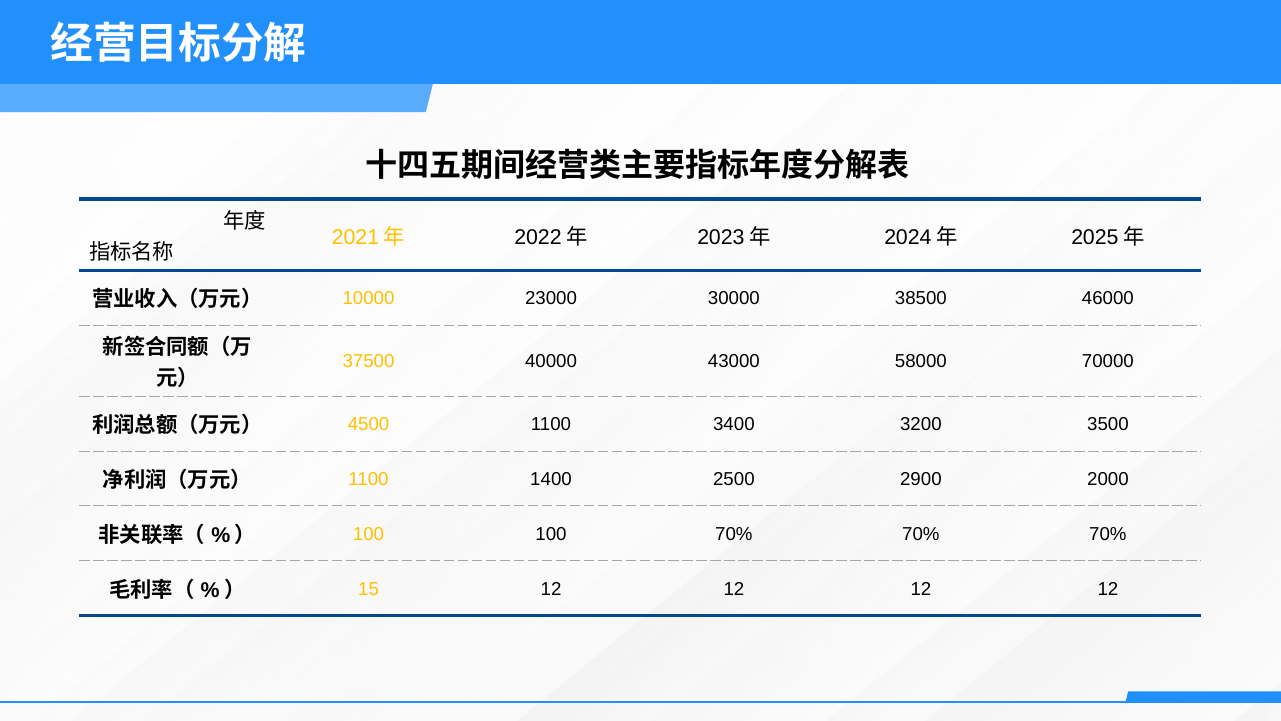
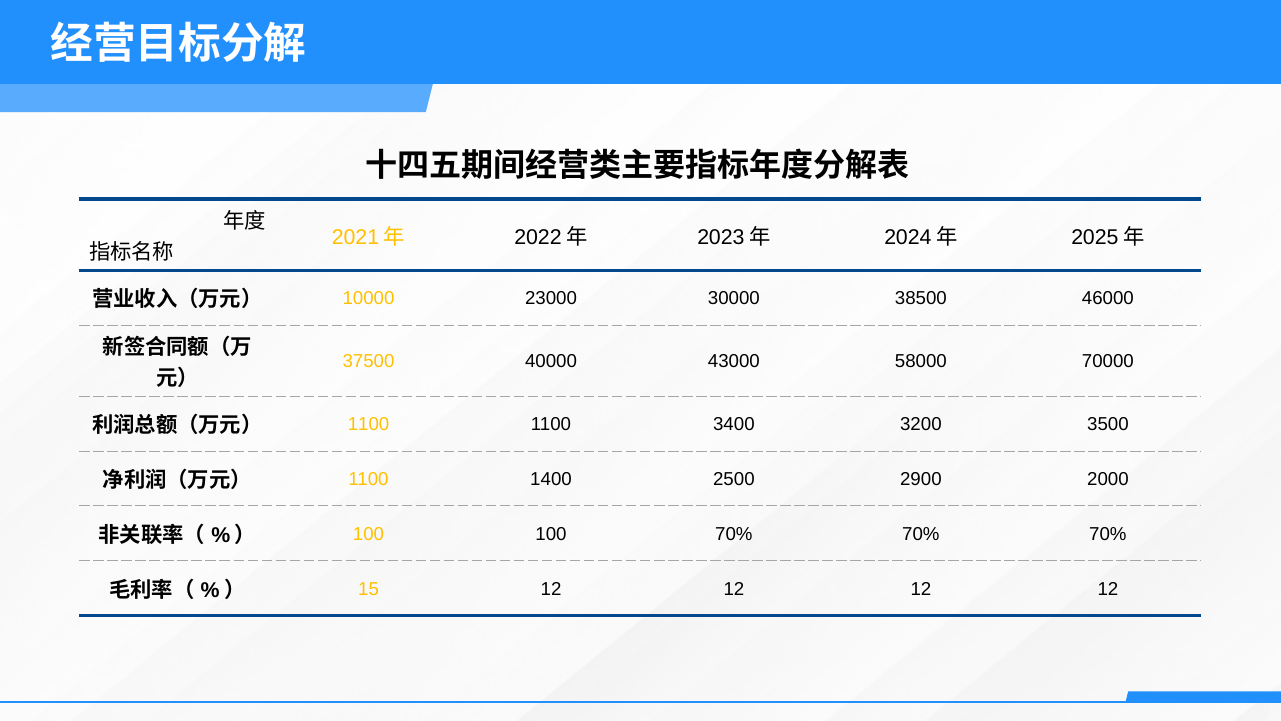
4500: 4500 -> 1100 (369, 424)
